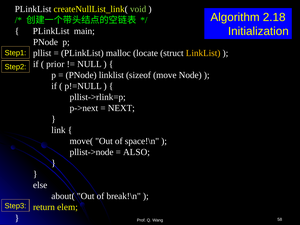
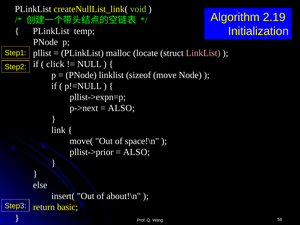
2.18: 2.18 -> 2.19 (274, 17)
main: main -> temp (84, 31)
LinkList colour: yellow -> pink (203, 53)
prior: prior -> click (55, 64)
pllist->rlink=p: pllist->rlink=p -> pllist->expn=p (98, 97)
NEXT: NEXT -> ALSO (121, 108)
pllist->node: pllist->node -> pllist->prior (92, 152)
about(: about( -> insert( (63, 196)
break!\n: break!\n -> about!\n (124, 196)
elem: elem -> basic (68, 207)
